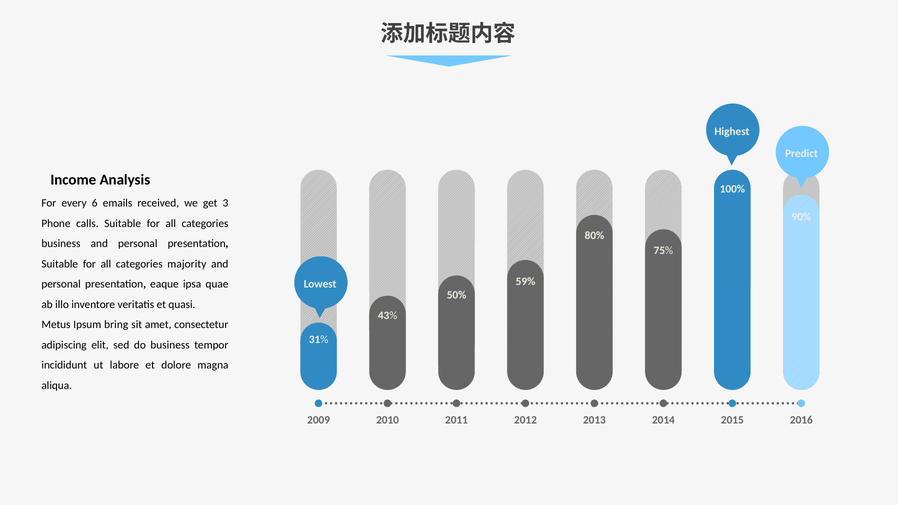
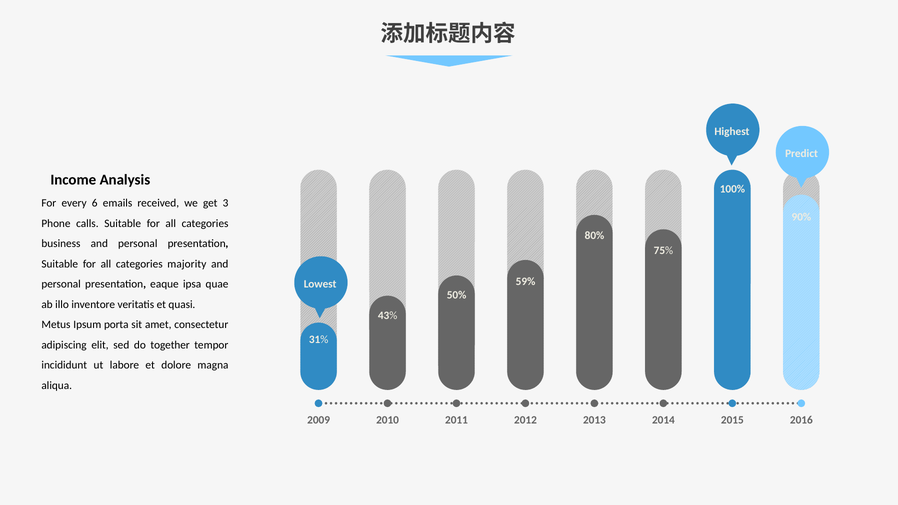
bring: bring -> porta (116, 325)
do business: business -> together (170, 345)
